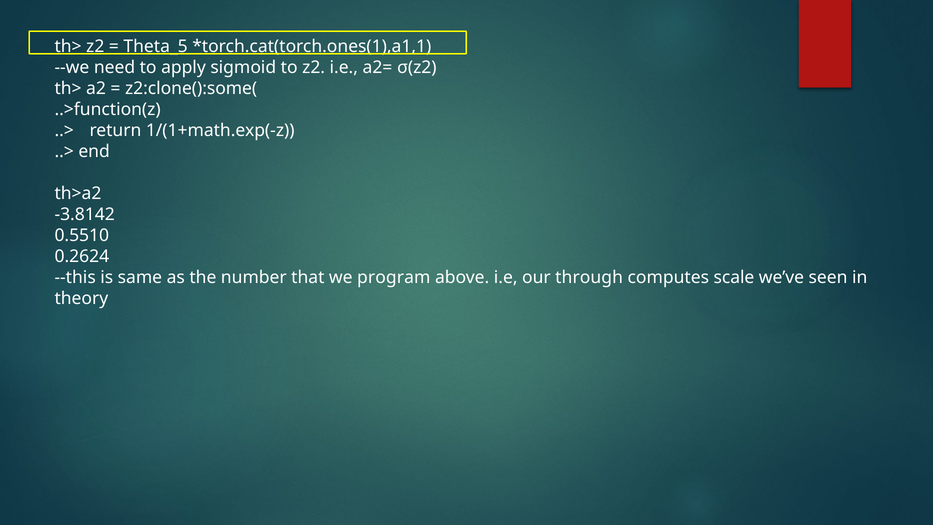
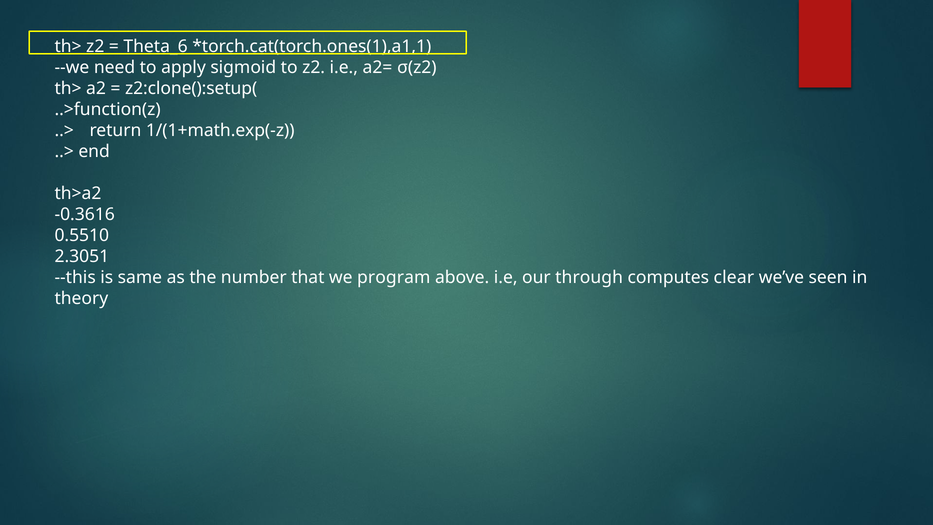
Theta_5: Theta_5 -> Theta_6 (156, 47)
z2:clone():some(: z2:clone():some( -> z2:clone():setup( (191, 89)
-3.8142: -3.8142 -> -0.3616 (85, 215)
0.2624: 0.2624 -> 2.3051 (82, 256)
scale: scale -> clear (734, 277)
